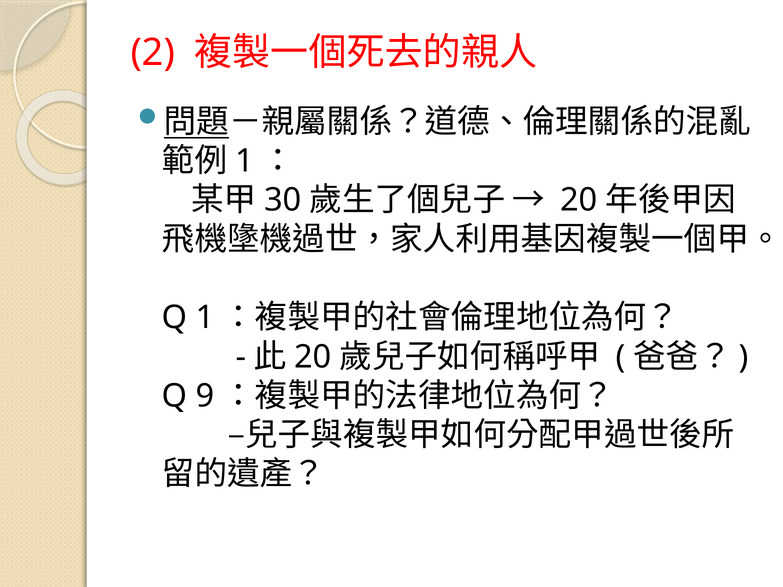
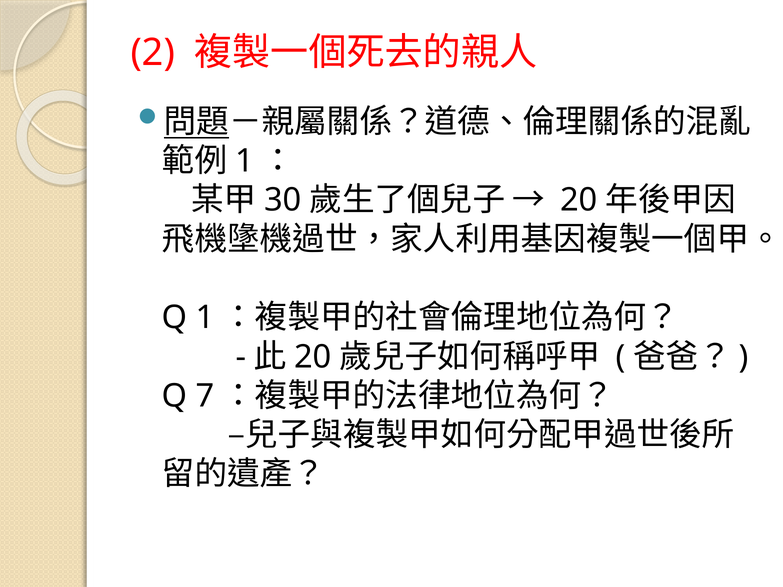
9: 9 -> 7 (205, 396)
